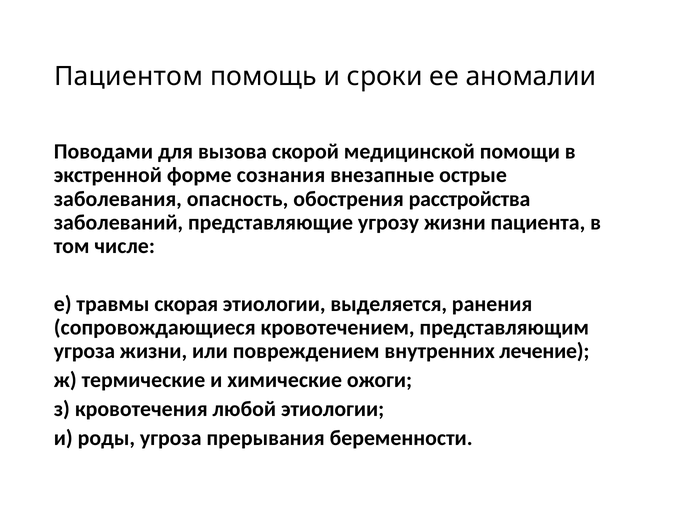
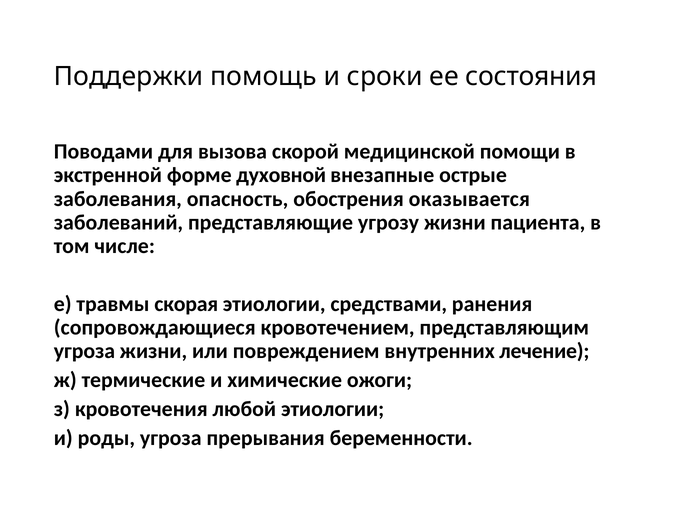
Пациентом: Пациентом -> Поддержки (129, 77)
аномалии: аномалии -> состояния (531, 77)
сознания: сознания -> духовной (281, 175)
расстройства: расстройства -> оказывается (469, 199)
выделяется: выделяется -> средствами (389, 304)
